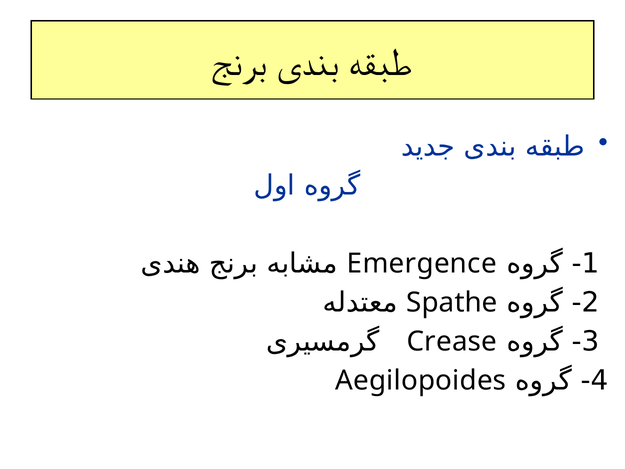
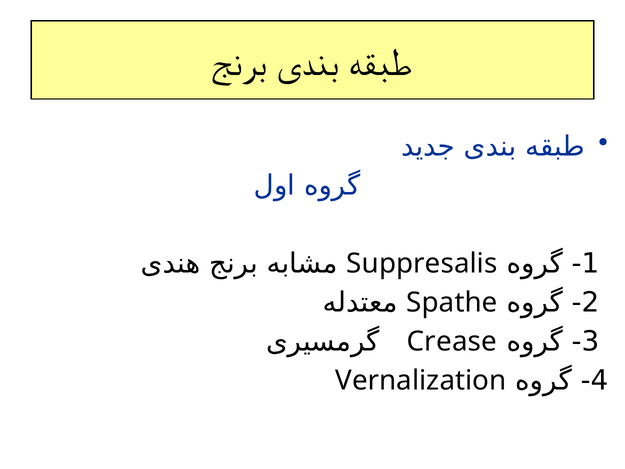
Emergence: Emergence -> Suppresalis (422, 263)
Aegilopoides: Aegilopoides -> Vernalization (421, 380)
